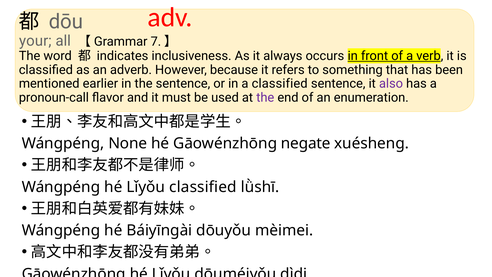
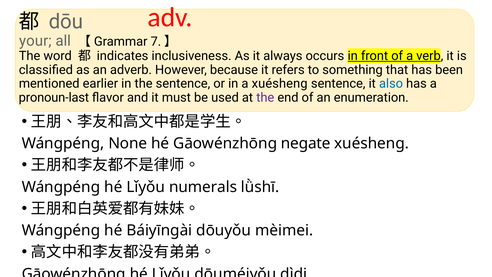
a classified: classified -> xuésheng (280, 84)
also colour: purple -> blue (391, 84)
pronoun-call: pronoun-call -> pronoun-last (54, 97)
Lǐyǒu classified: classified -> numerals (203, 187)
